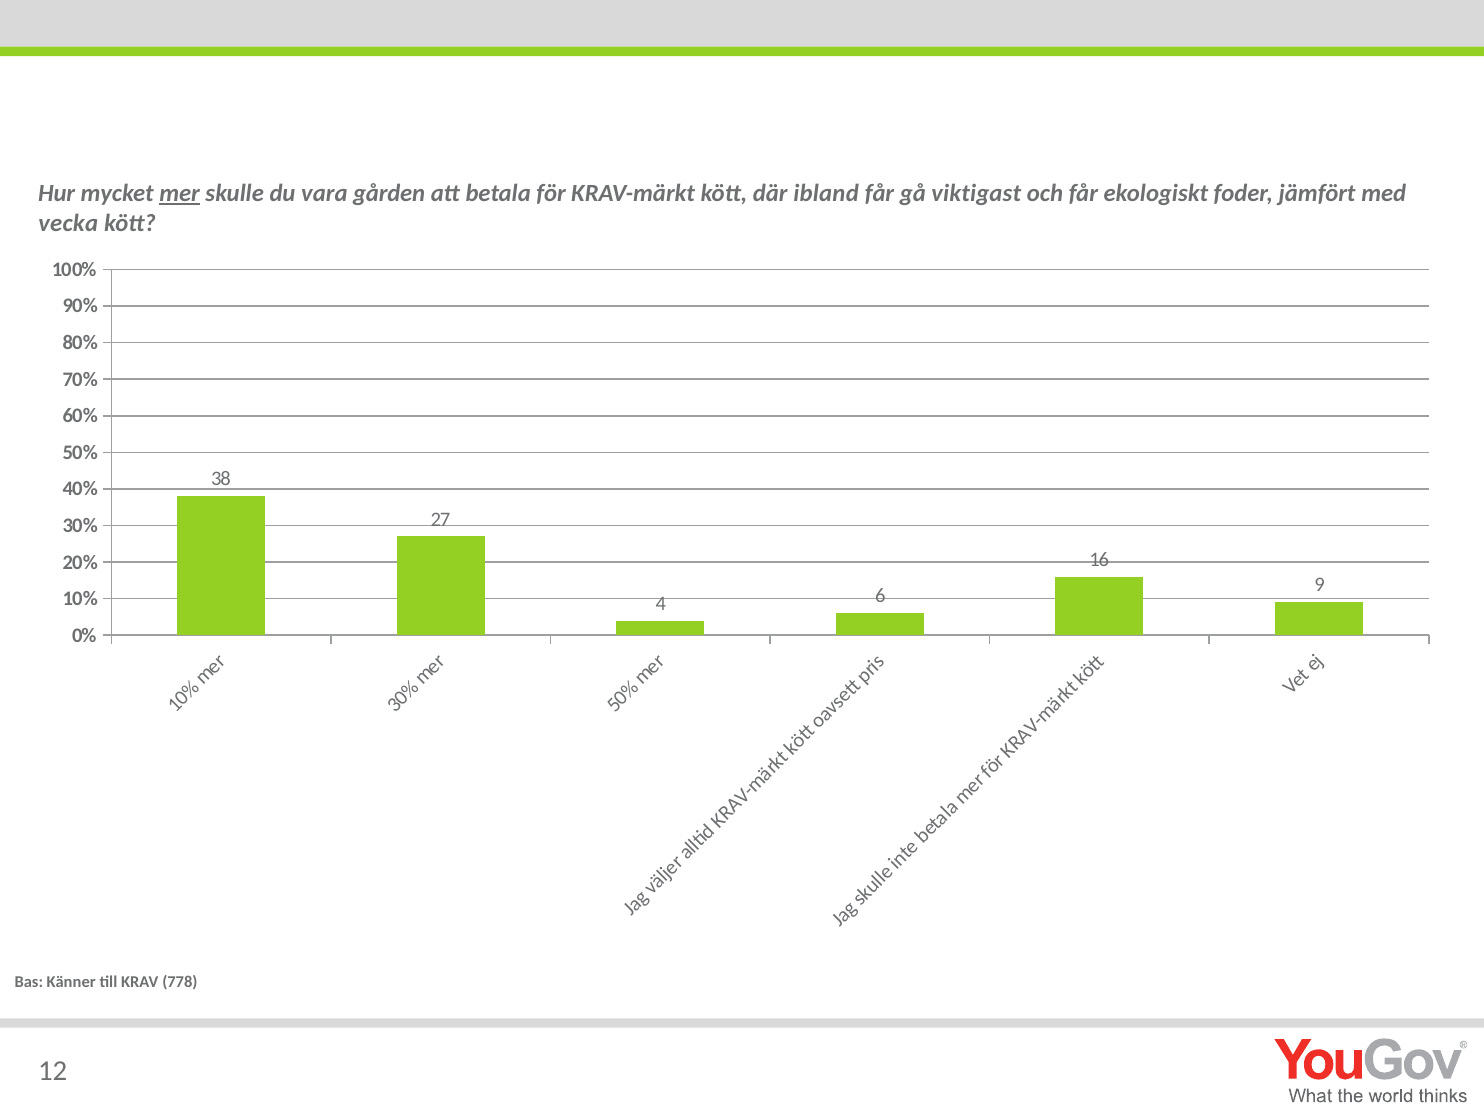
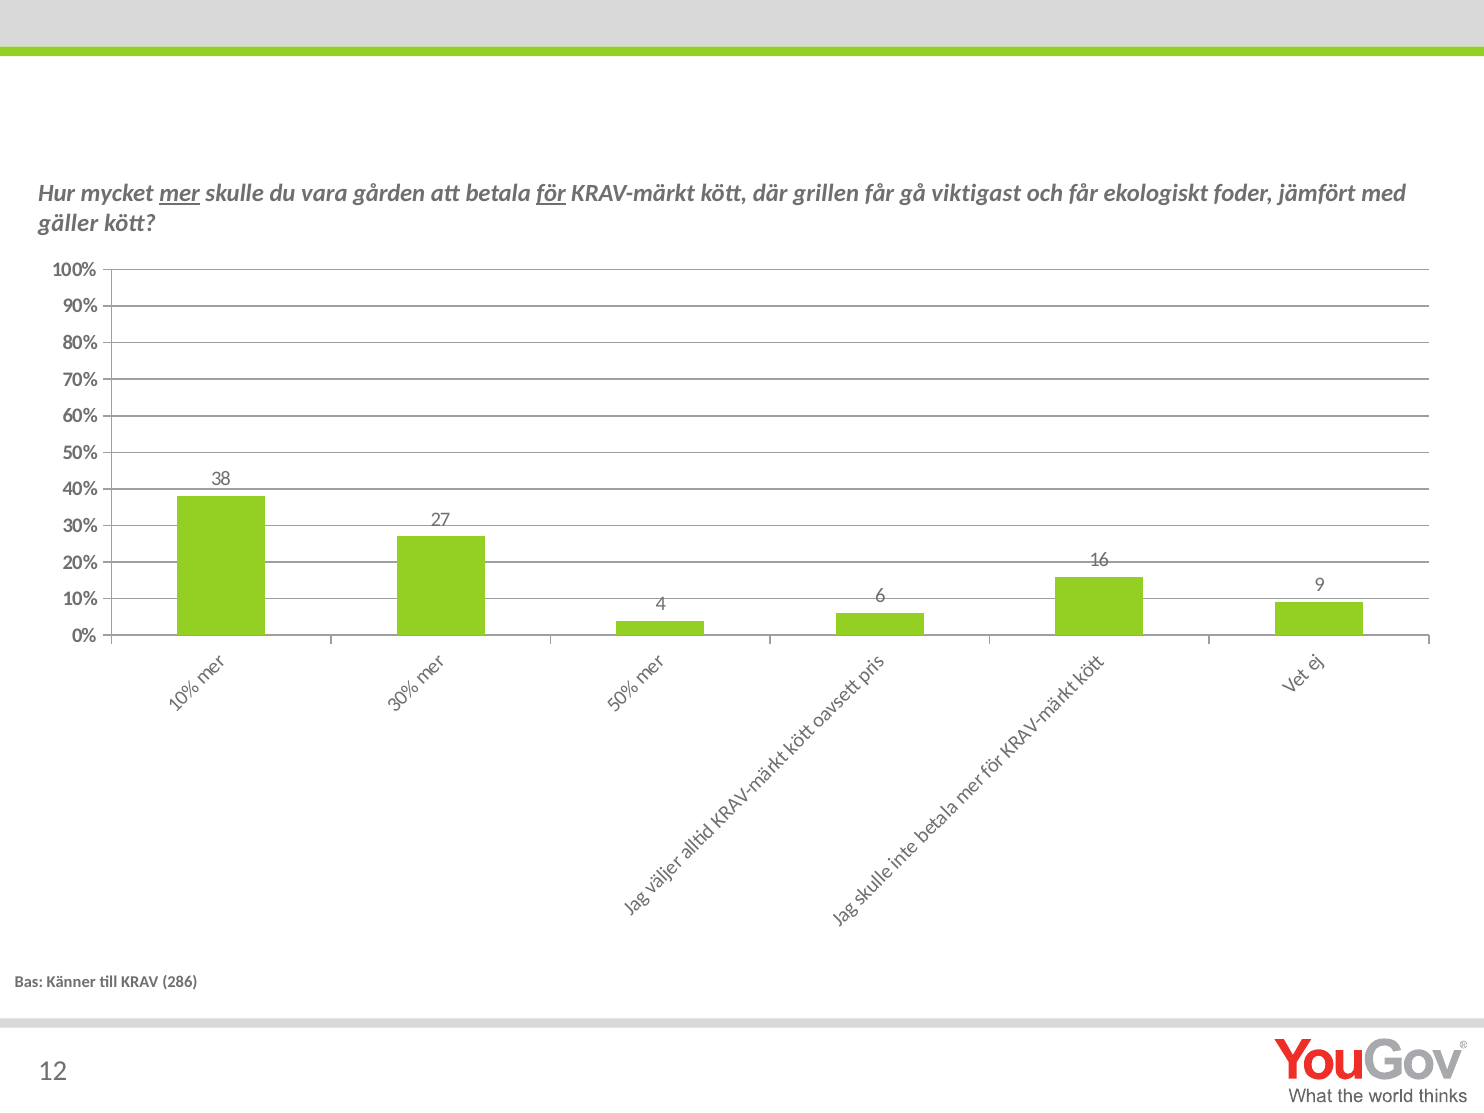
för underline: none -> present (551, 193)
ibland: ibland -> grillen (826, 193)
vecka: vecka -> gäller (68, 223)
778: 778 -> 286 (180, 982)
